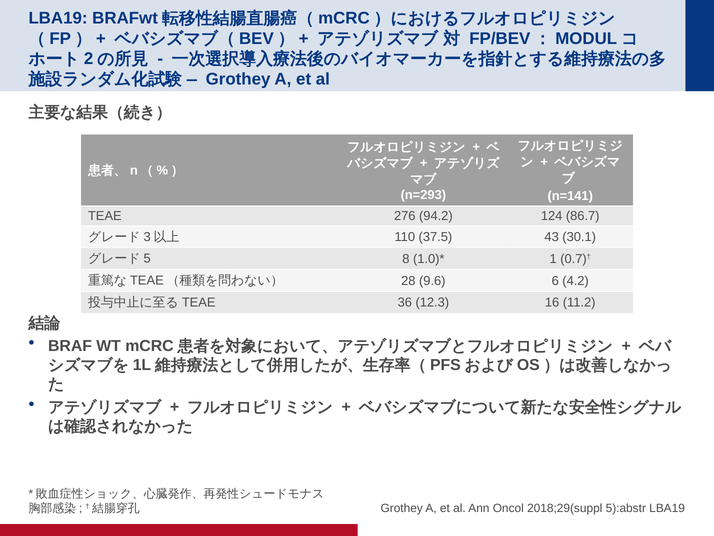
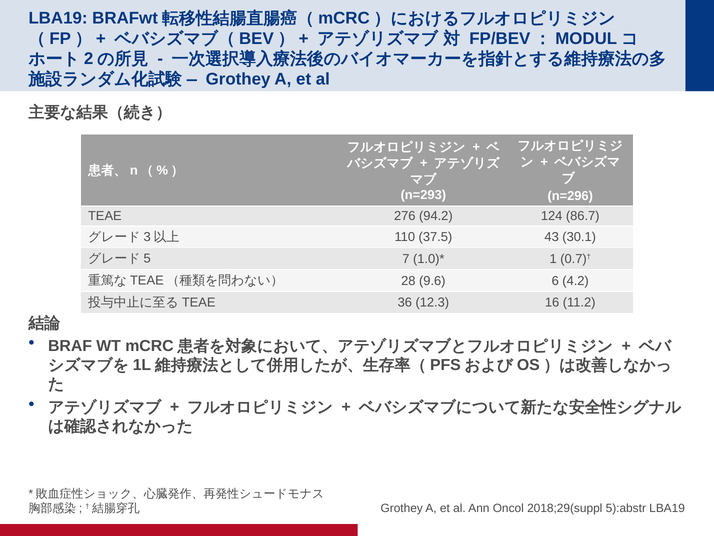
n=141: n=141 -> n=296 (570, 196)
8: 8 -> 7 (406, 259)
